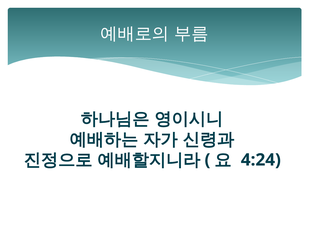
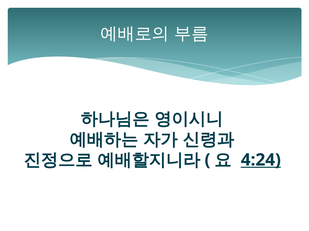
4:24 underline: none -> present (261, 160)
